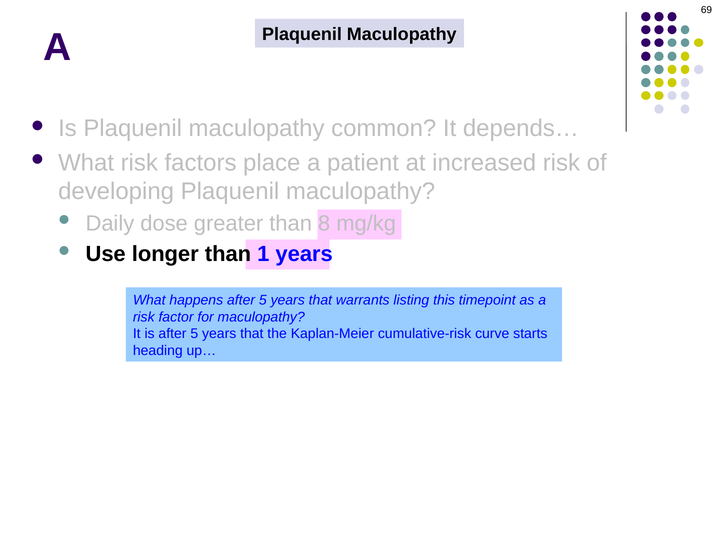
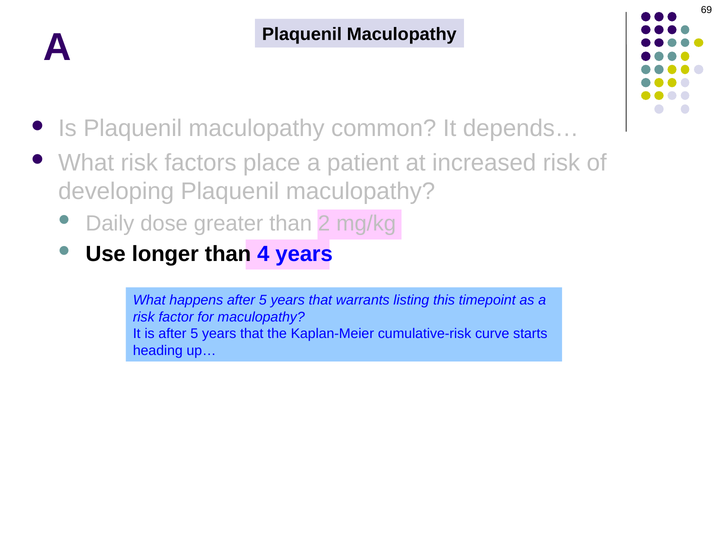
8: 8 -> 2 (324, 223)
1: 1 -> 4 (263, 254)
